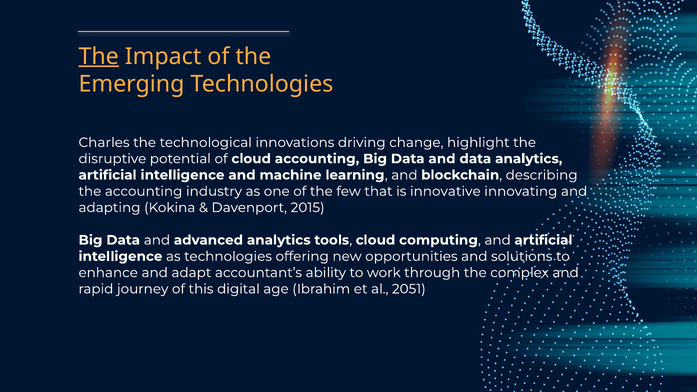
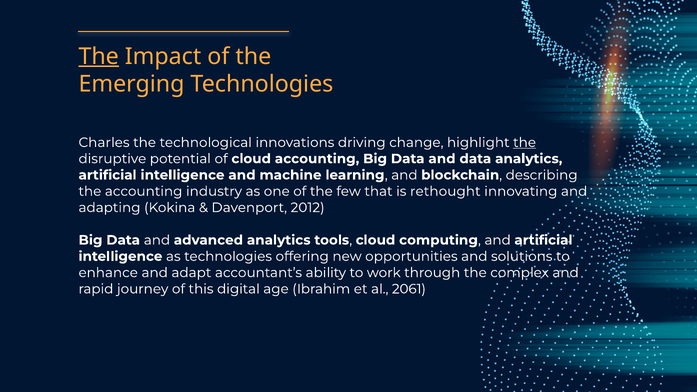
the underline: none -> present (525, 143)
innovative: innovative -> rethought (445, 191)
2015: 2015 -> 2012 (308, 208)
2051: 2051 -> 2061 (409, 289)
